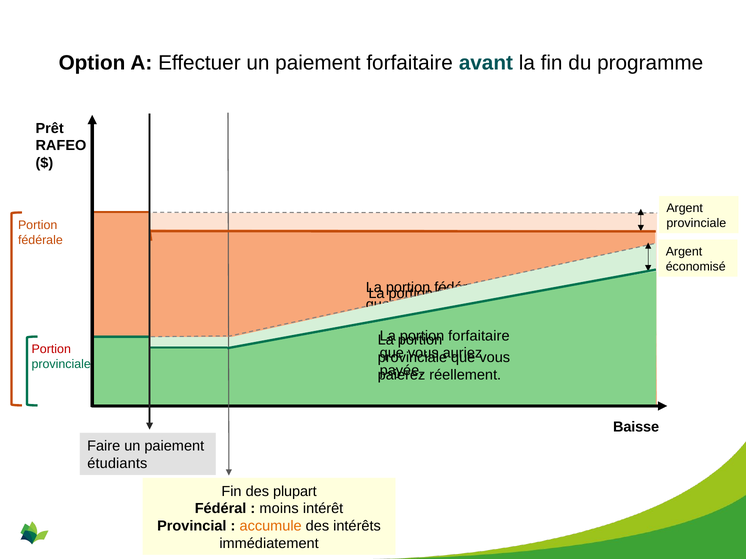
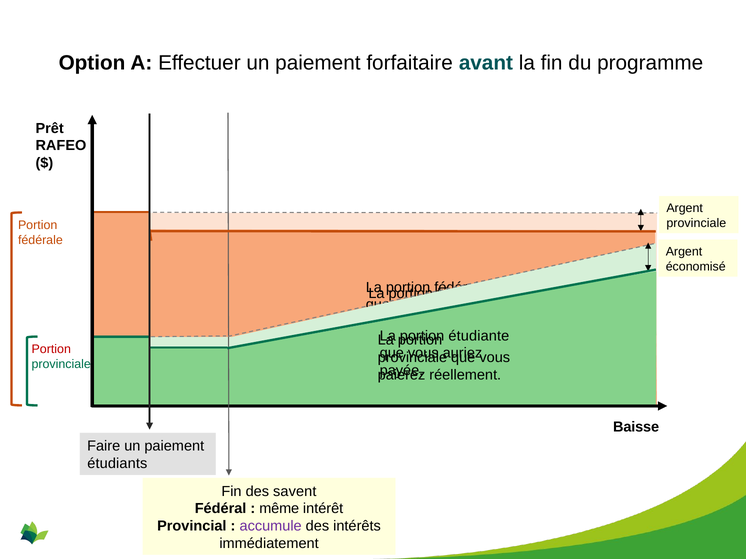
forfaitaire: forfaitaire -> étudiante (479, 336)
plupart: plupart -> savent (295, 492)
moins: moins -> même (279, 509)
accumule colour: orange -> purple (271, 527)
